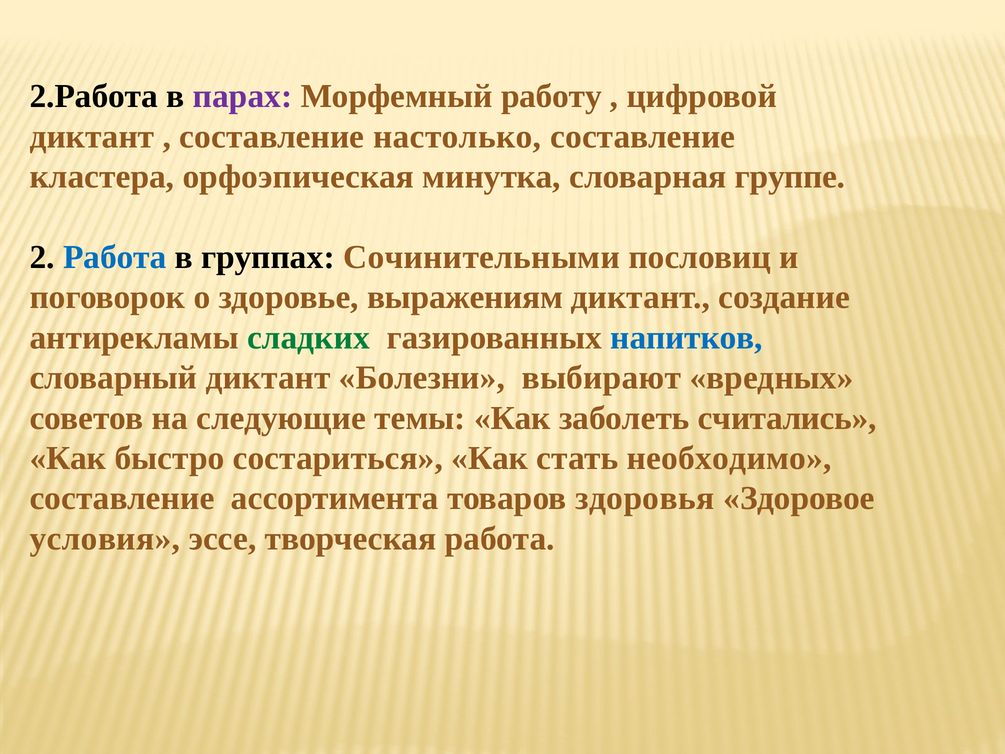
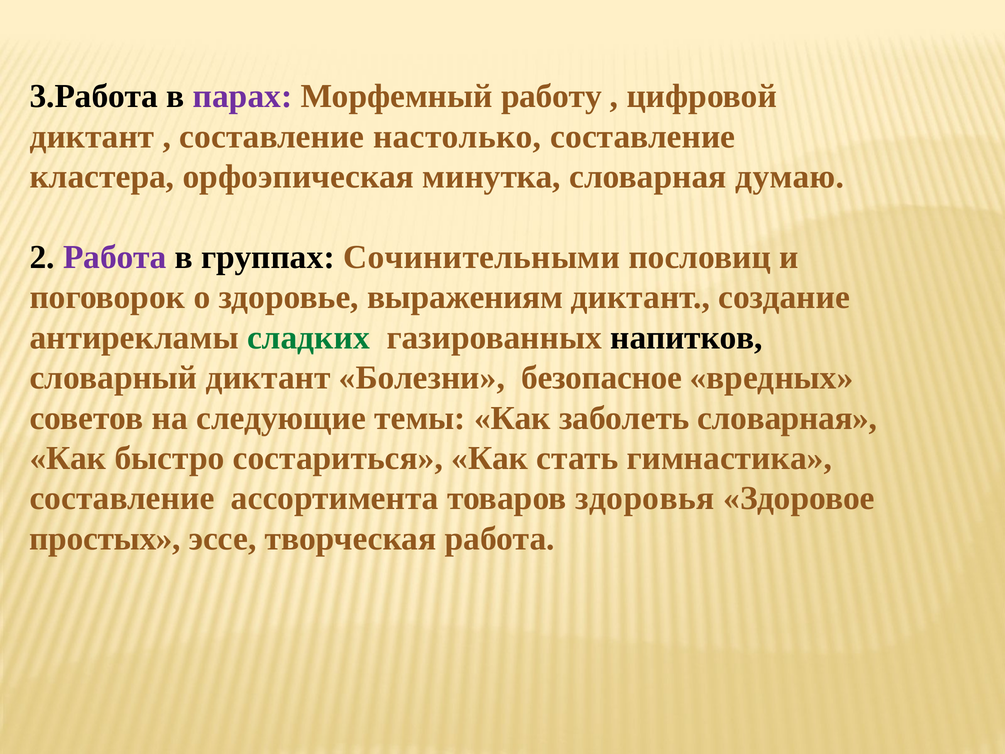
2.Работа: 2.Работа -> 3.Работа (94, 96)
группе: группе -> думаю (790, 177)
Работа colour: blue -> purple (115, 257)
напитков colour: blue -> black (686, 337)
выбирают: выбирают -> безопасное (602, 378)
заболеть считались: считались -> словарная (787, 418)
необходимо: необходимо -> гимнастика (729, 458)
условия: условия -> простых (105, 538)
